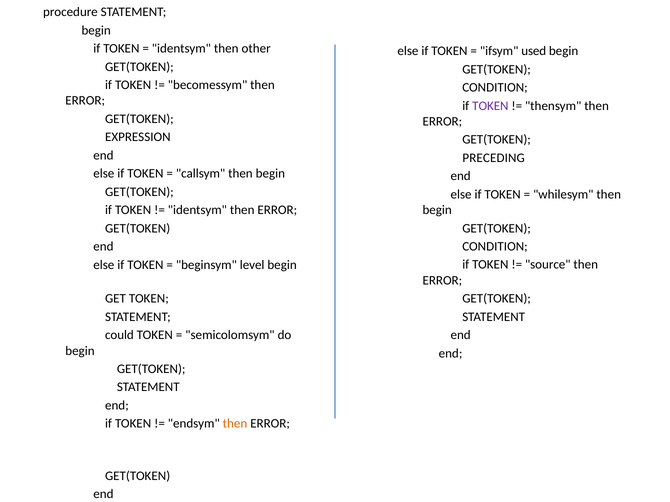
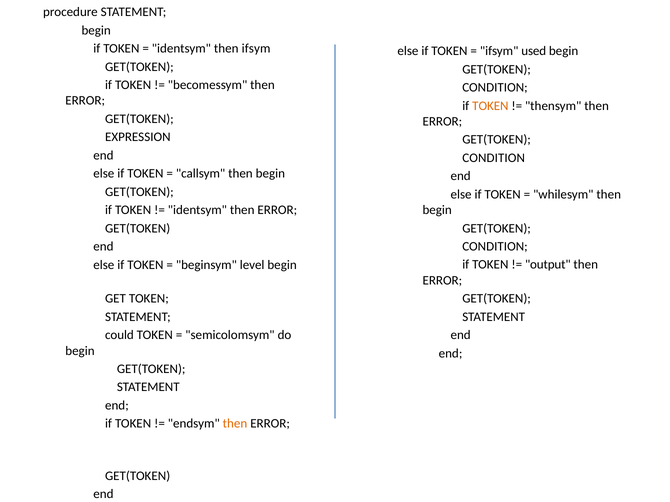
then other: other -> ifsym (256, 49)
TOKEN colour: purple -> orange (490, 106)
PRECEDING: PRECEDING -> CONDITION (494, 158)
source: source -> output (548, 265)
